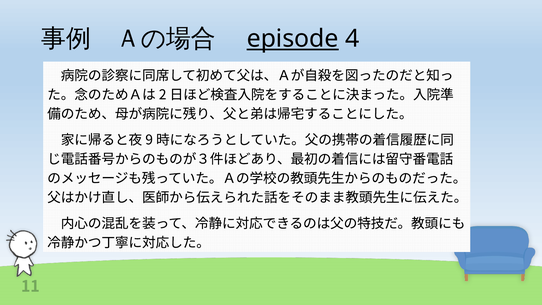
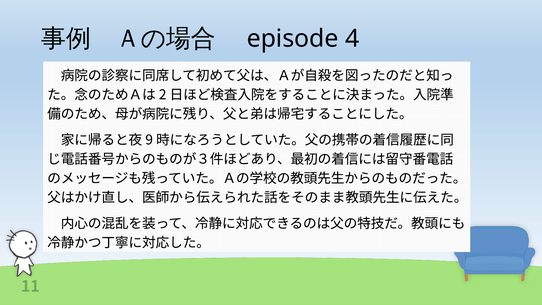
episode underline: present -> none (293, 39)
